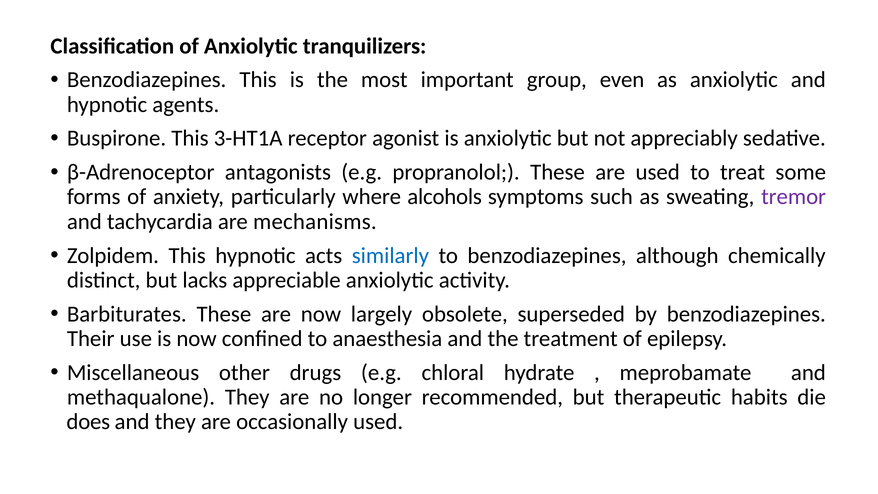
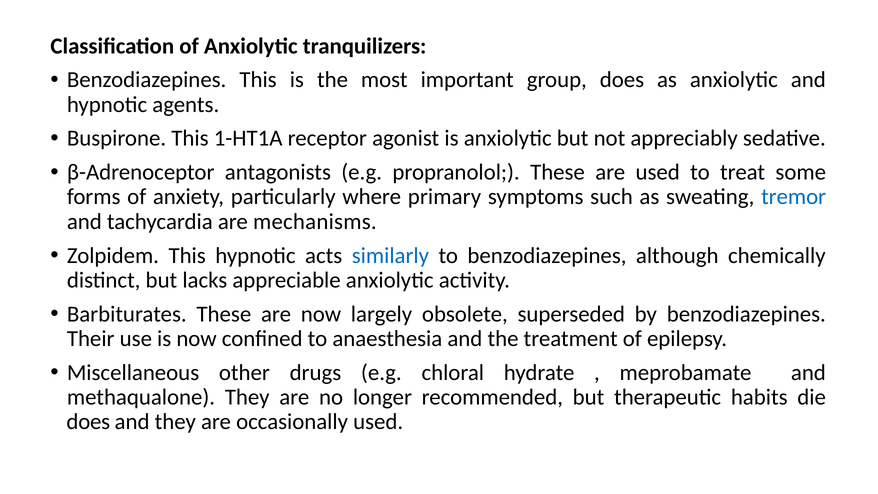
group even: even -> does (622, 80)
3-HT1A: 3-HT1A -> 1-HT1A (248, 138)
alcohols: alcohols -> primary (444, 197)
tremor colour: purple -> blue (794, 197)
